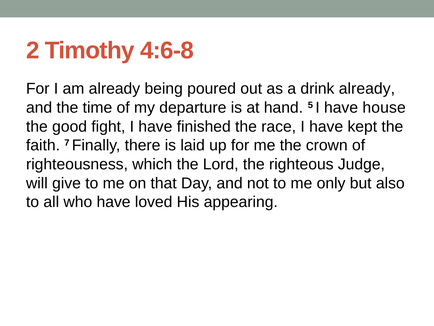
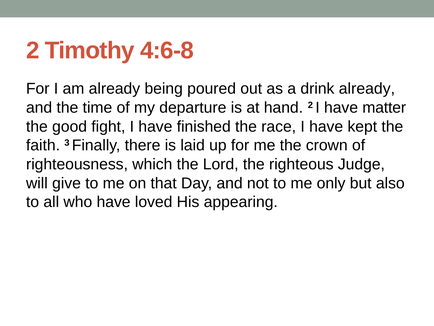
hand 5: 5 -> 2 (310, 105)
house: house -> matter (384, 107)
7: 7 -> 3 (67, 143)
